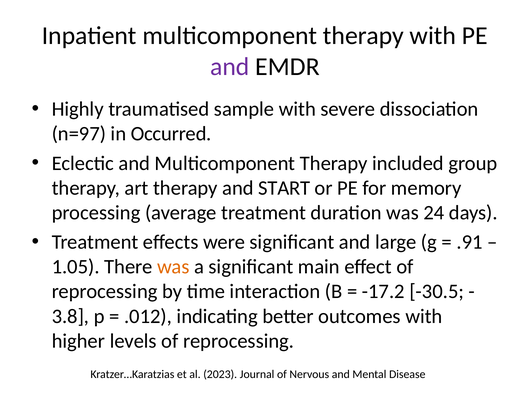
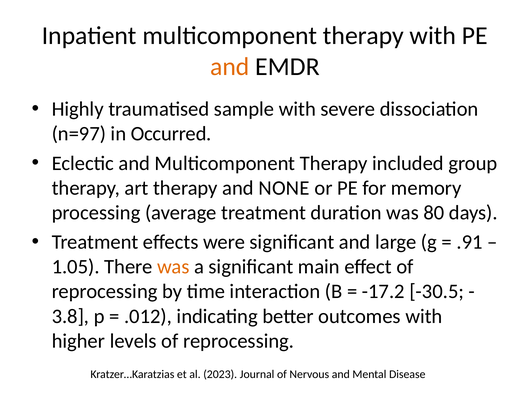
and colour: purple -> orange (230, 67)
START: START -> NONE (284, 188)
24: 24 -> 80 (434, 213)
